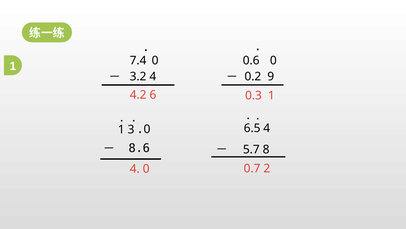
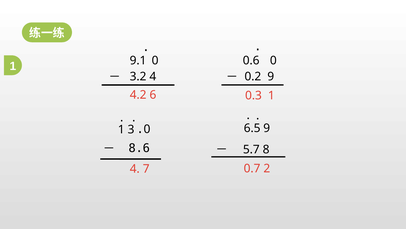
7.4: 7.4 -> 9.1 (138, 60)
0 4: 4 -> 9 (267, 128)
0: 0 -> 7 (146, 168)
